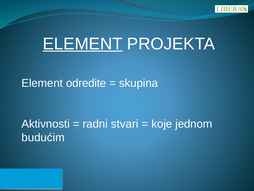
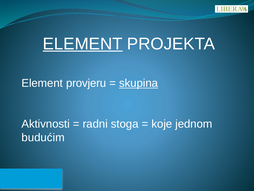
odredite: odredite -> provjeru (86, 83)
skupina underline: none -> present (138, 83)
stvari: stvari -> stoga (125, 124)
